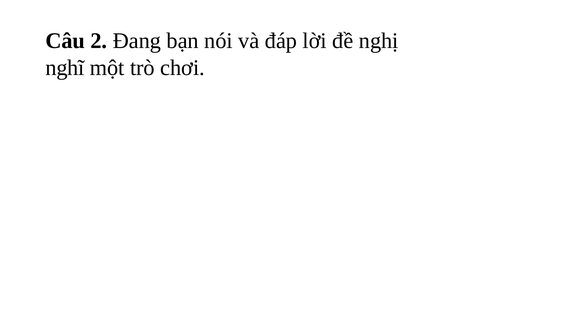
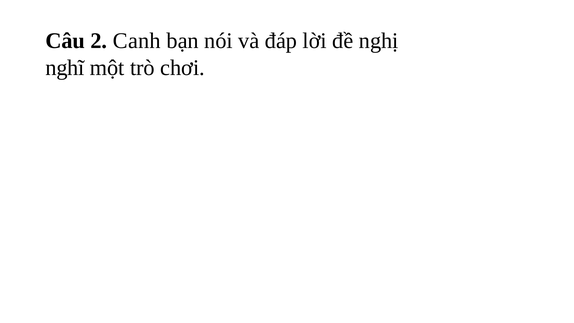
Đang: Đang -> Canh (137, 41)
